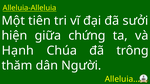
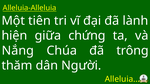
sưởi: sưởi -> lành (135, 21)
Hạnh: Hạnh -> Nắng (18, 51)
